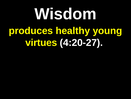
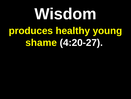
virtues: virtues -> shame (41, 42)
